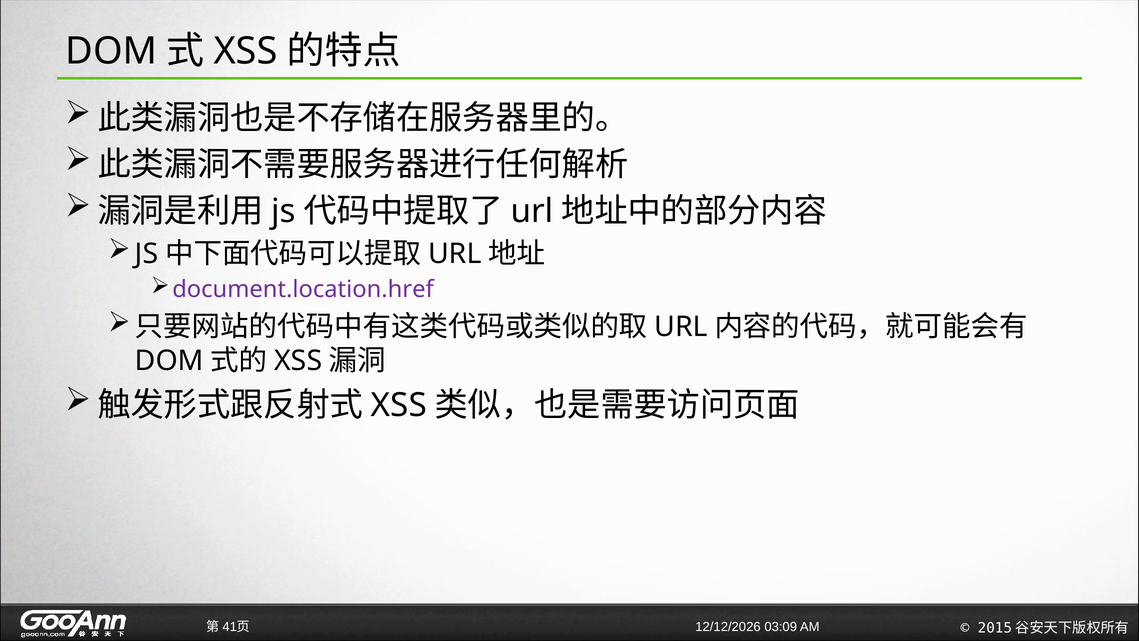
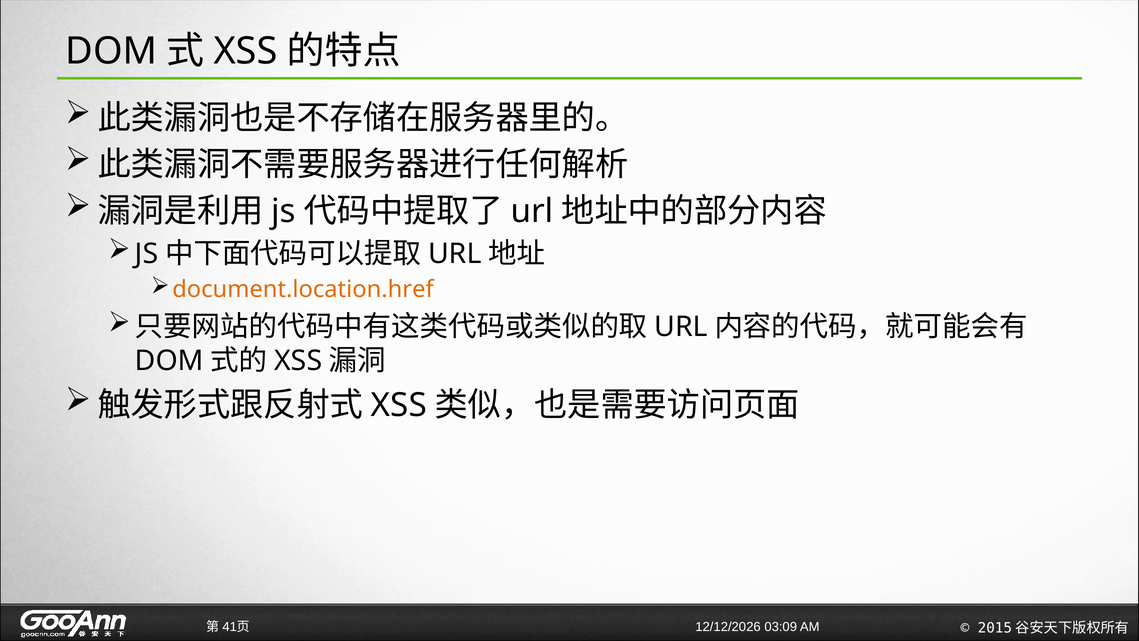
document.location.href colour: purple -> orange (303, 289)
